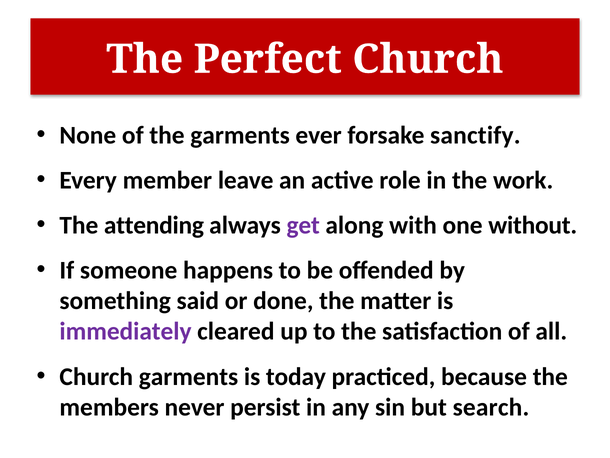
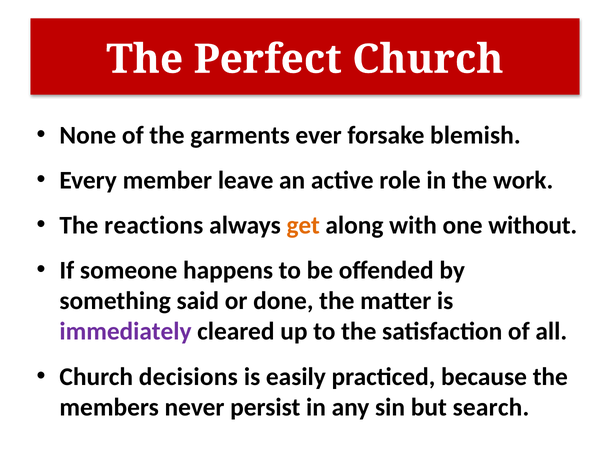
sanctify: sanctify -> blemish (475, 135)
attending: attending -> reactions (154, 225)
get colour: purple -> orange (303, 225)
Church garments: garments -> decisions (188, 376)
today: today -> easily (296, 376)
